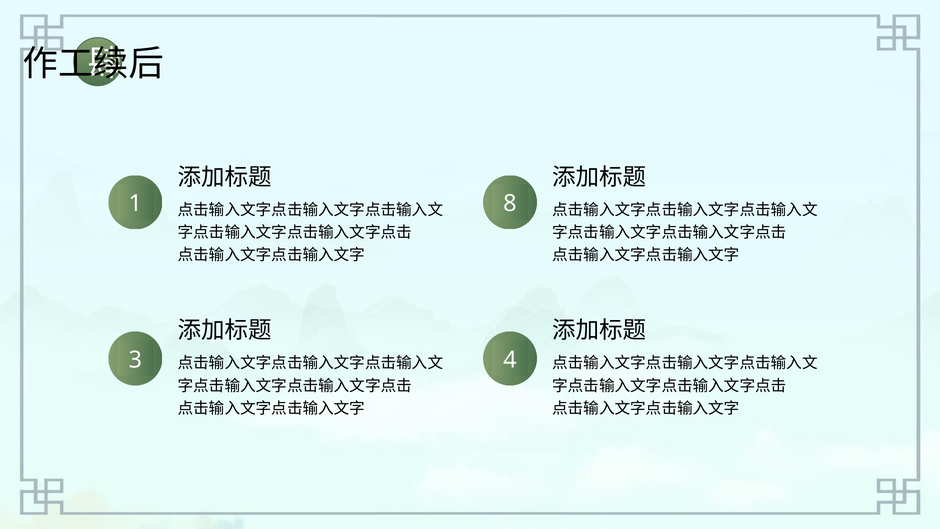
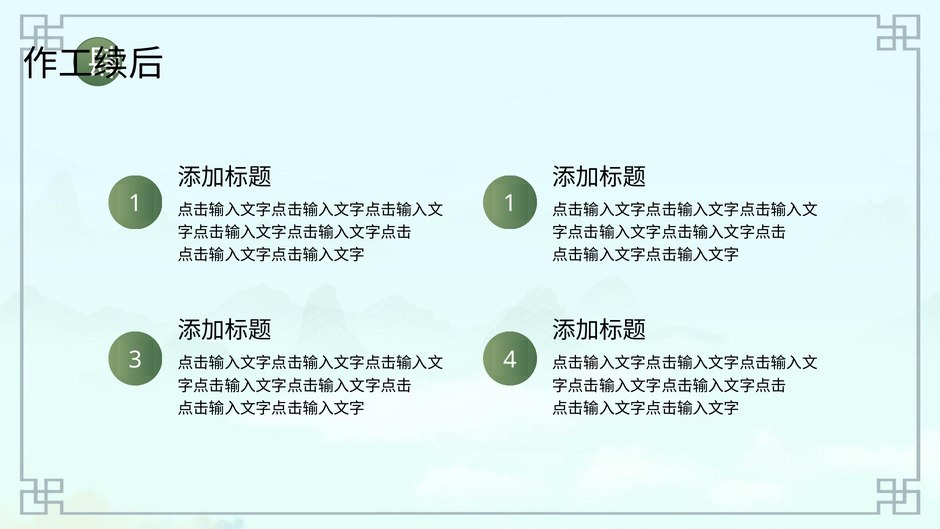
1 8: 8 -> 1 (510, 204)
